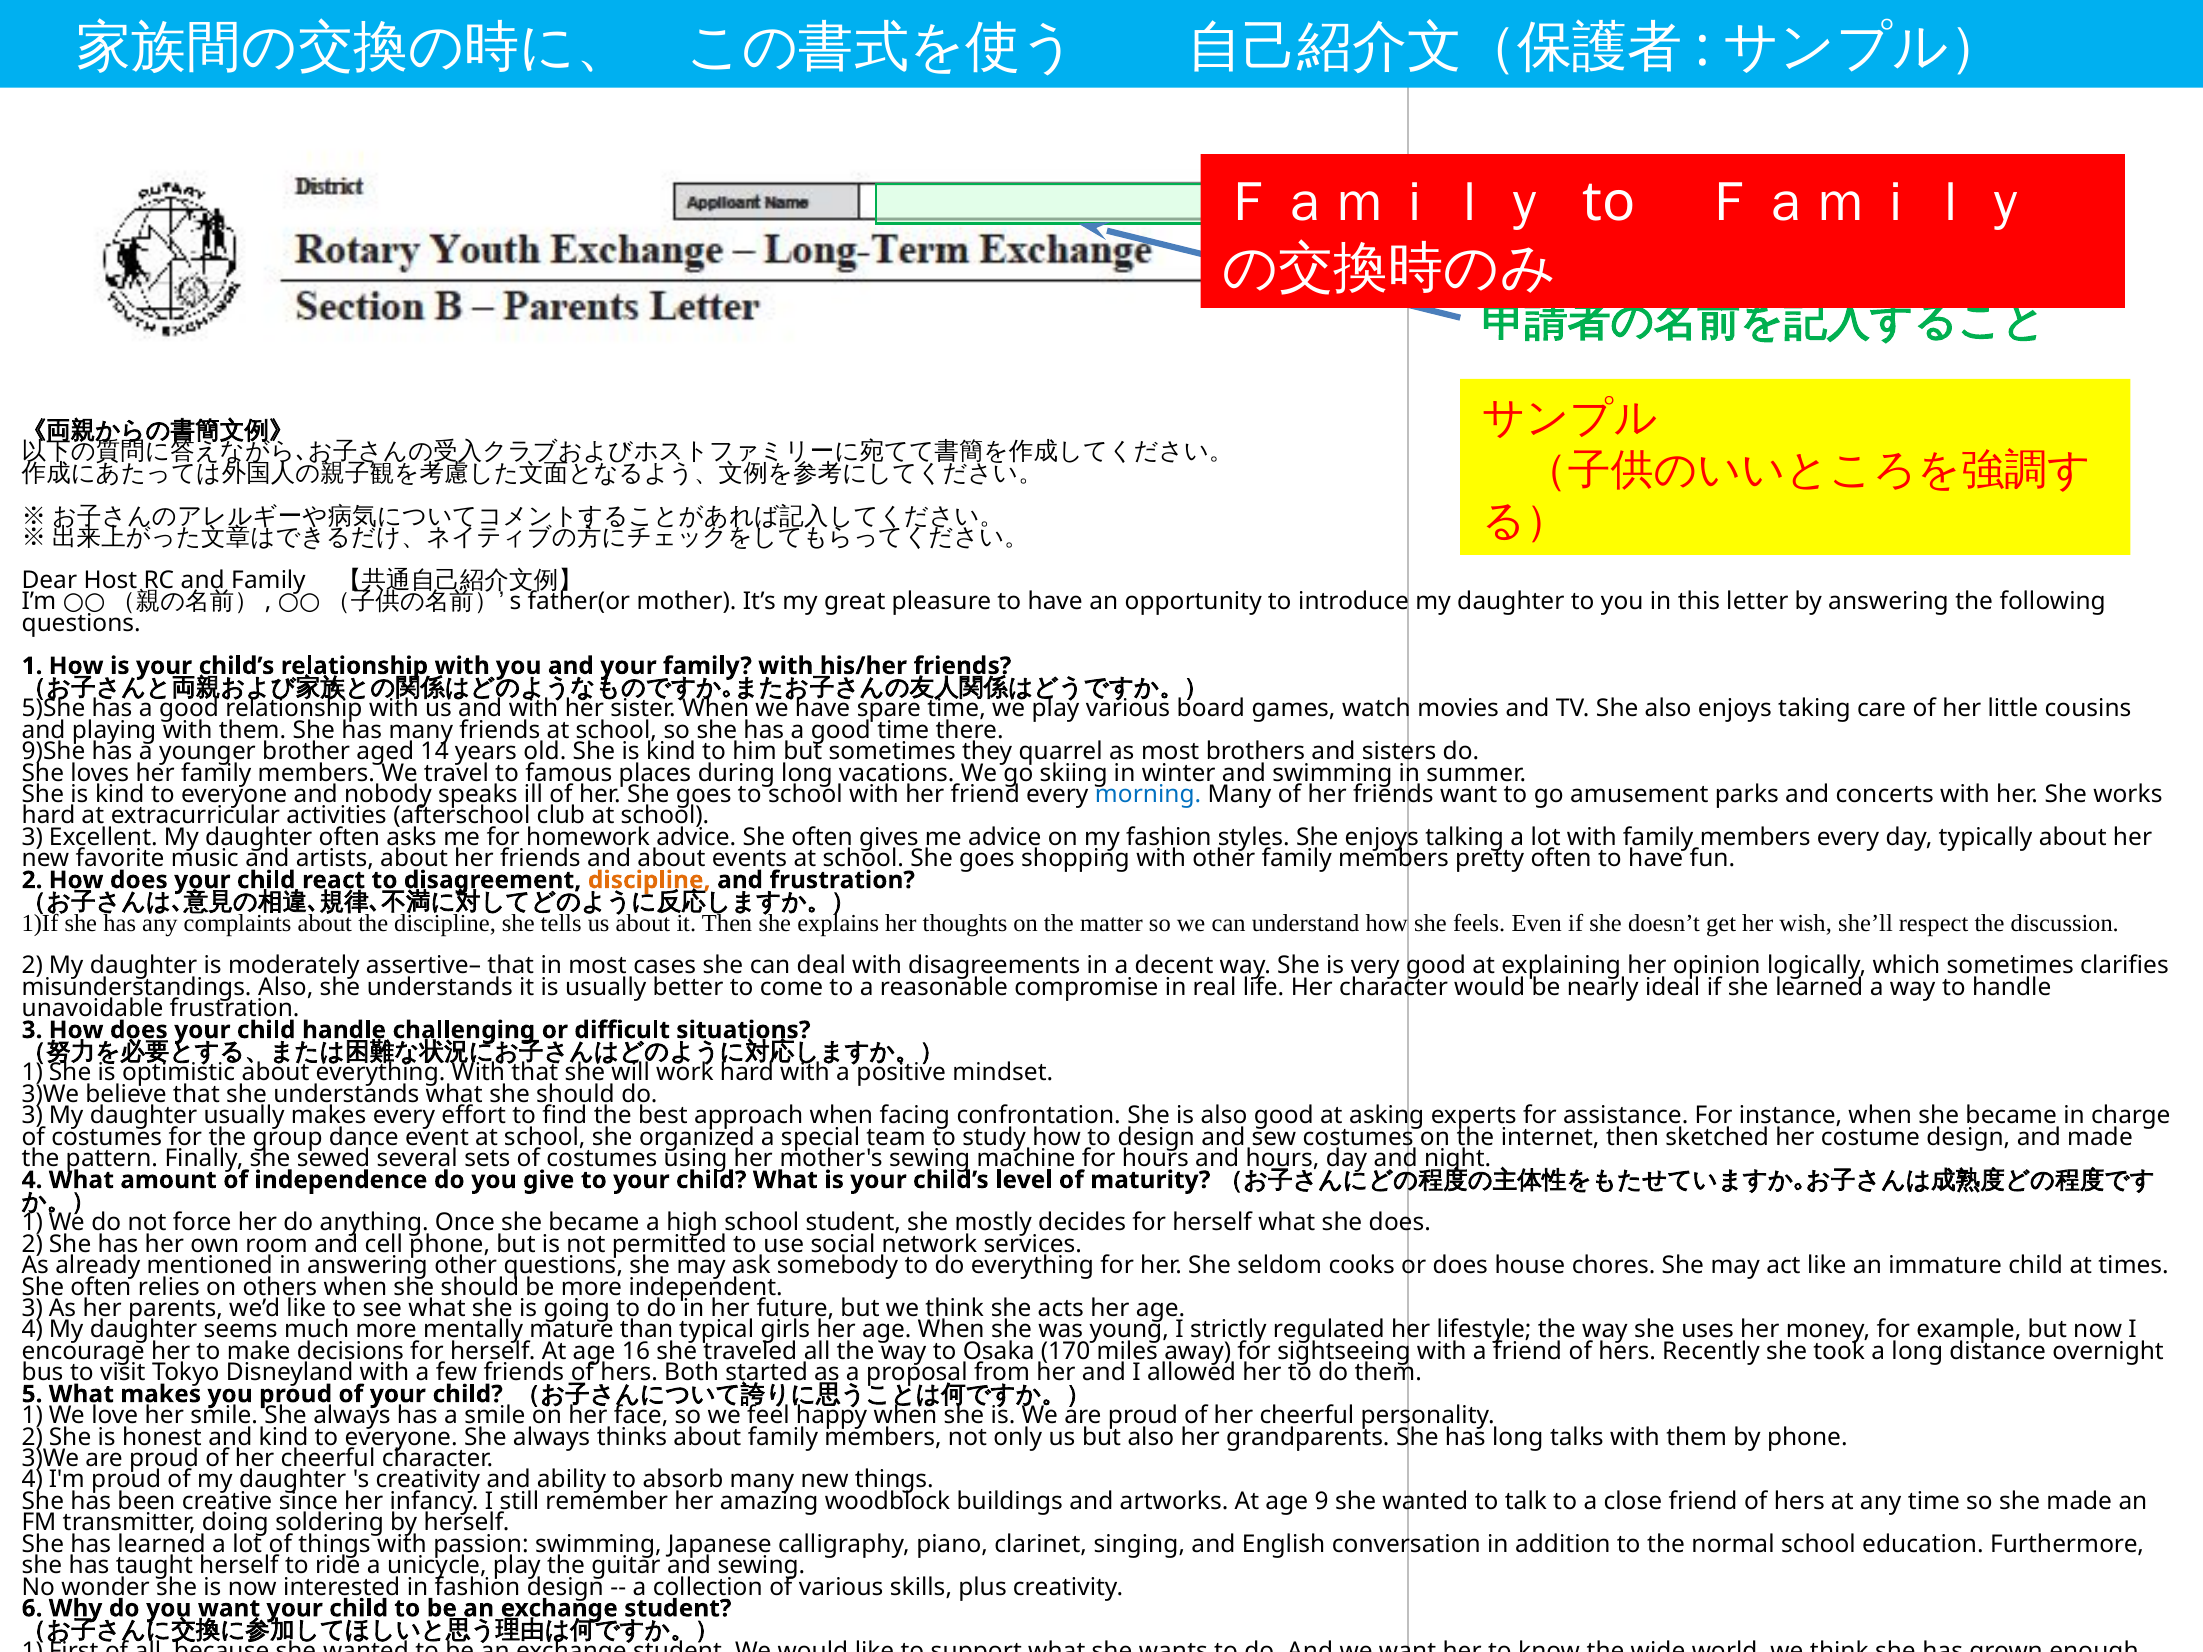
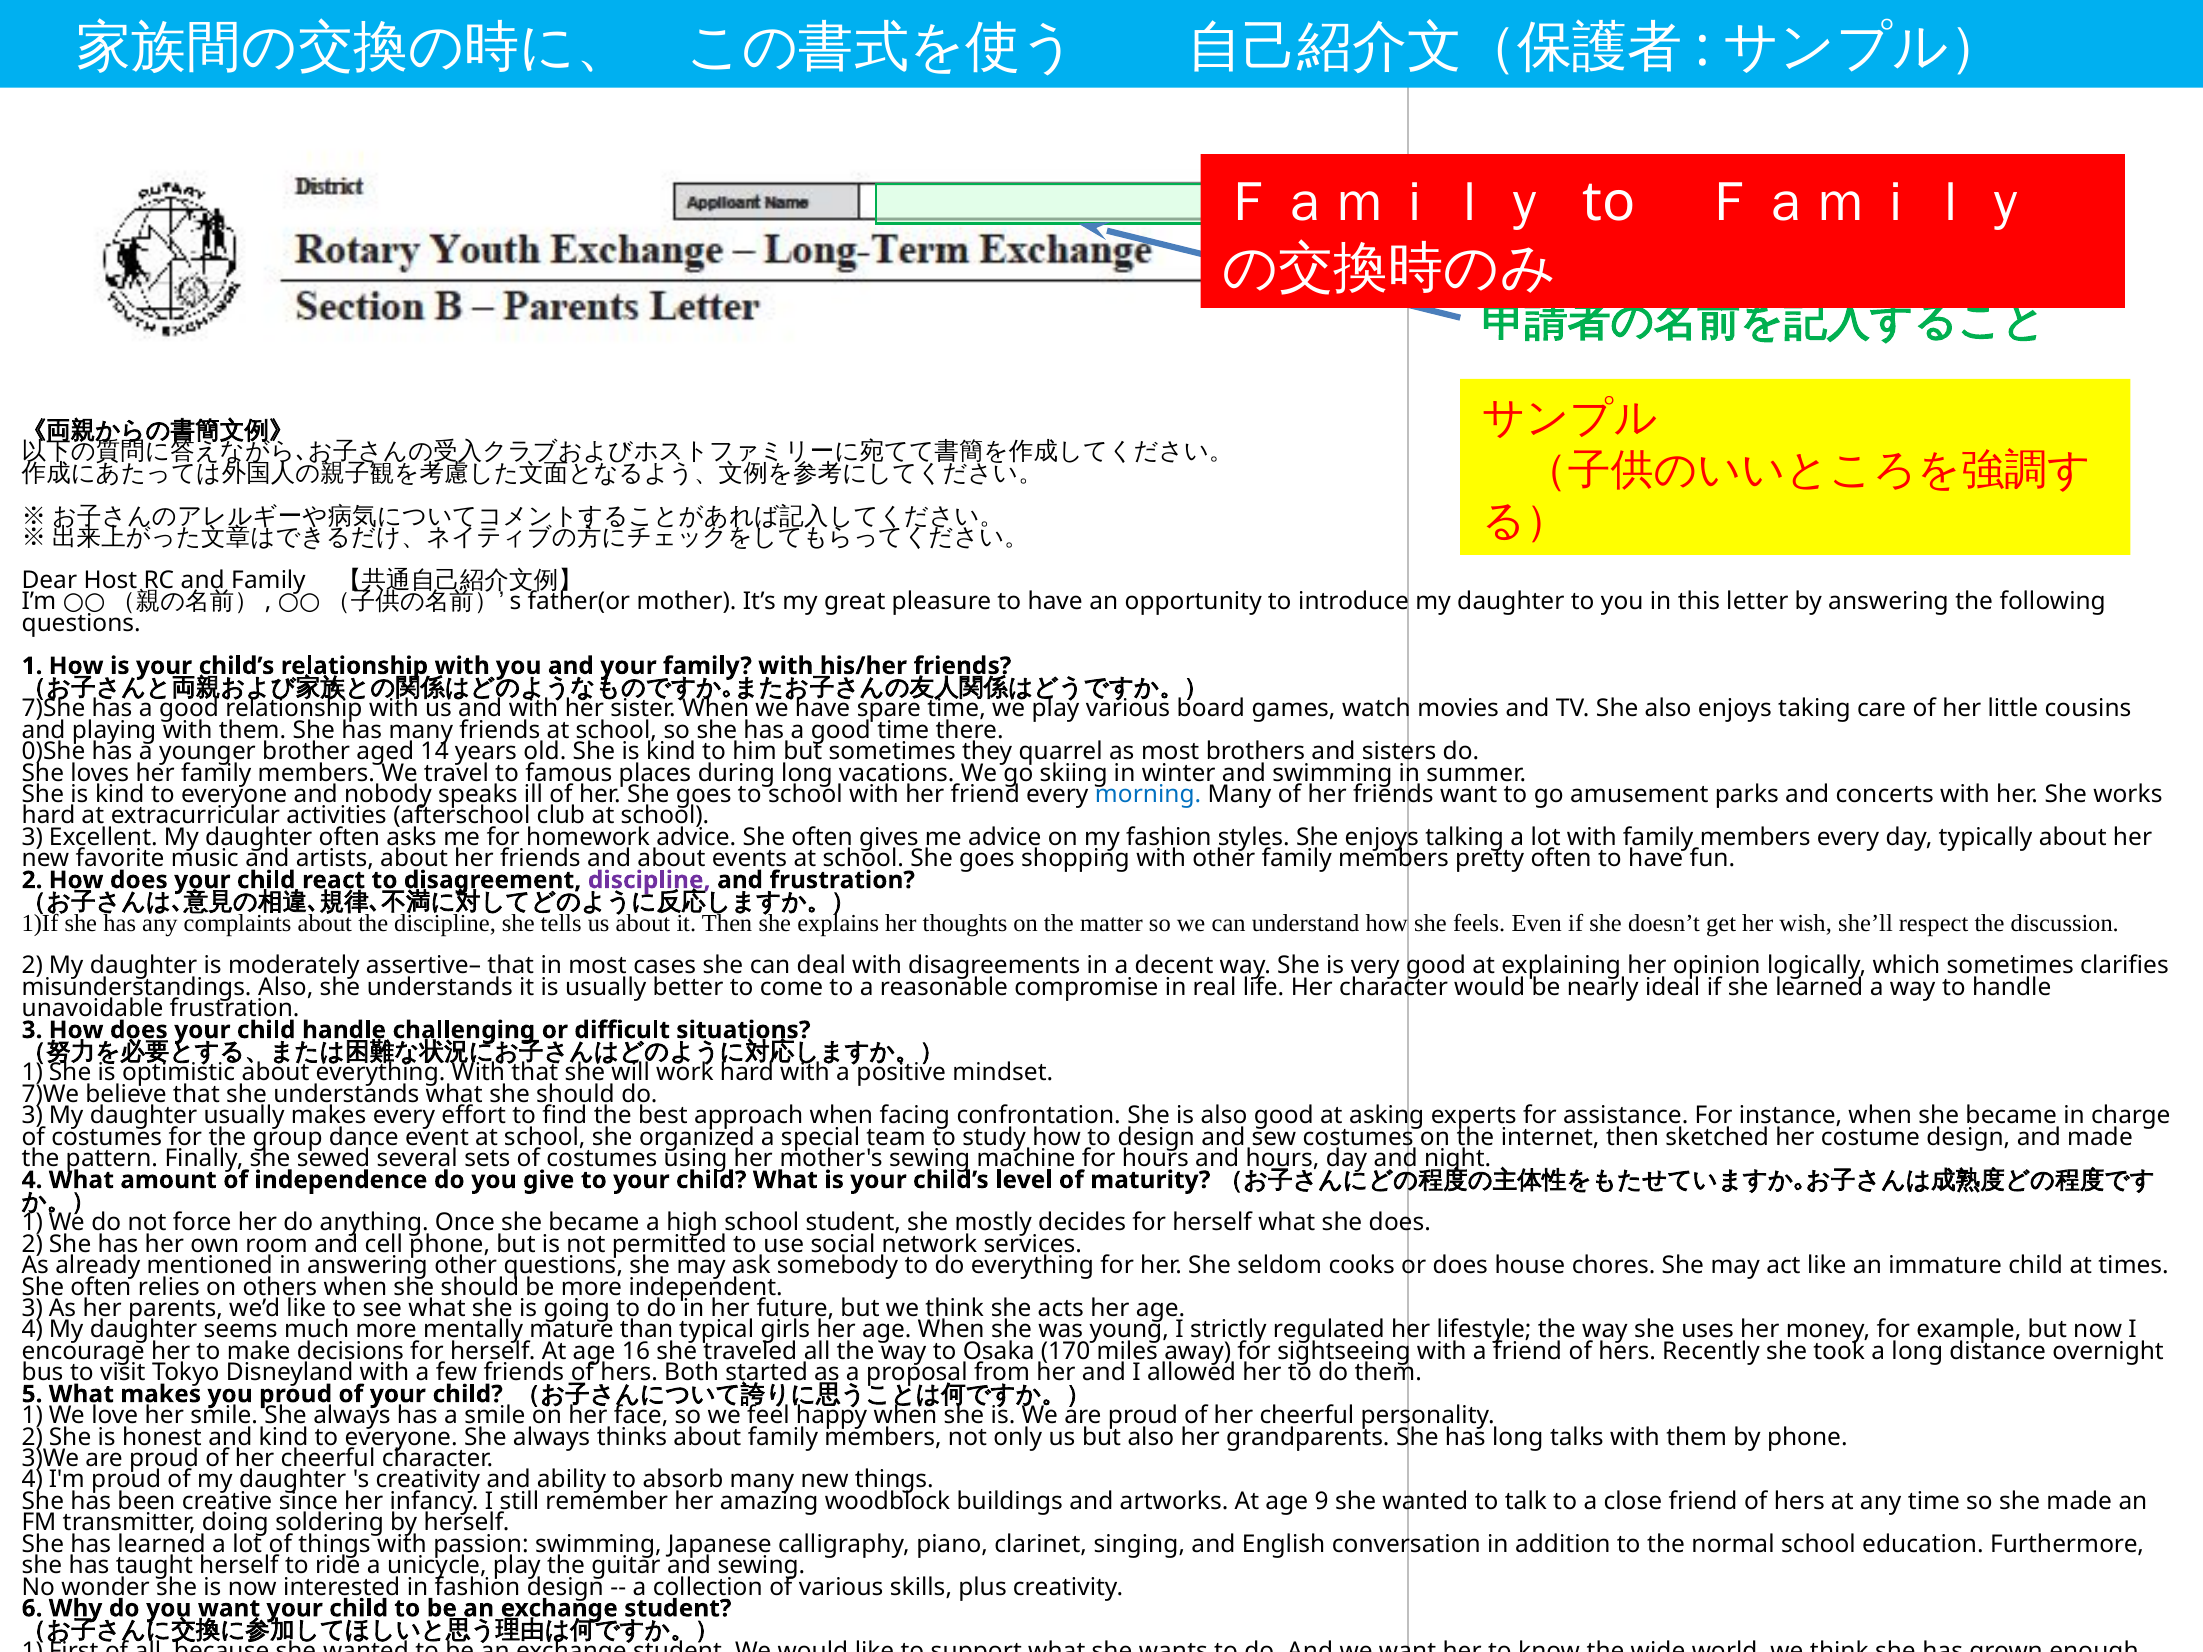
5)She: 5)She -> 7)She (54, 709)
9)She: 9)She -> 0)She (54, 752)
discipline colour: orange -> purple (649, 880)
3)We: 3)We -> 7)We (50, 1094)
